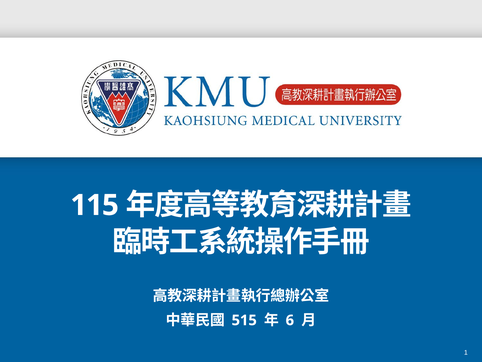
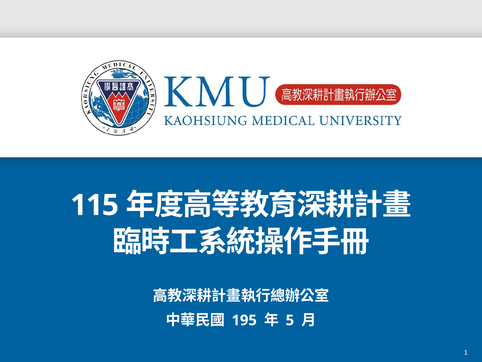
515: 515 -> 195 (244, 320)
6: 6 -> 5 (290, 320)
